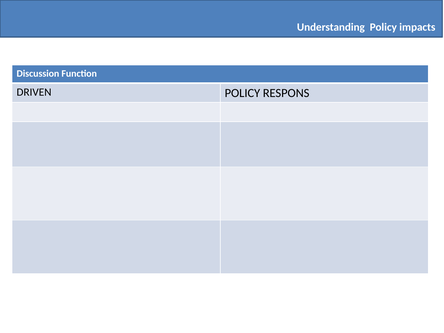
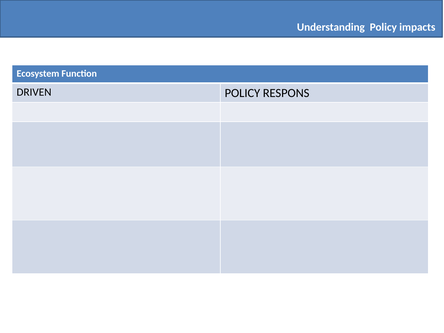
Discussion: Discussion -> Ecosystem (38, 73)
